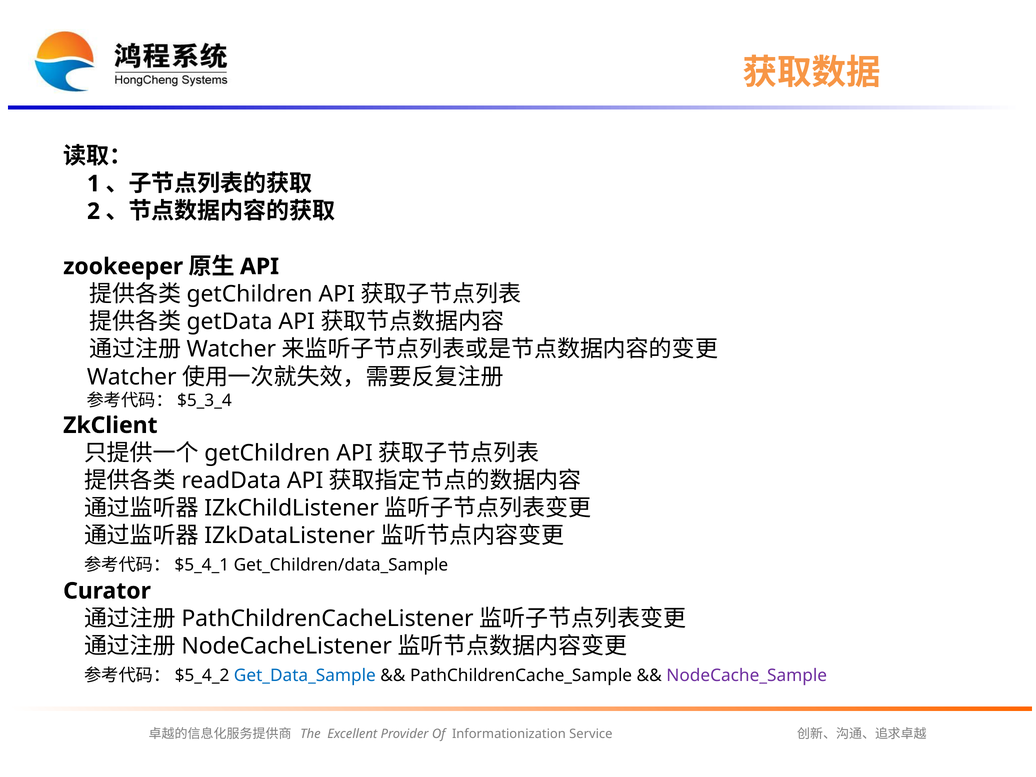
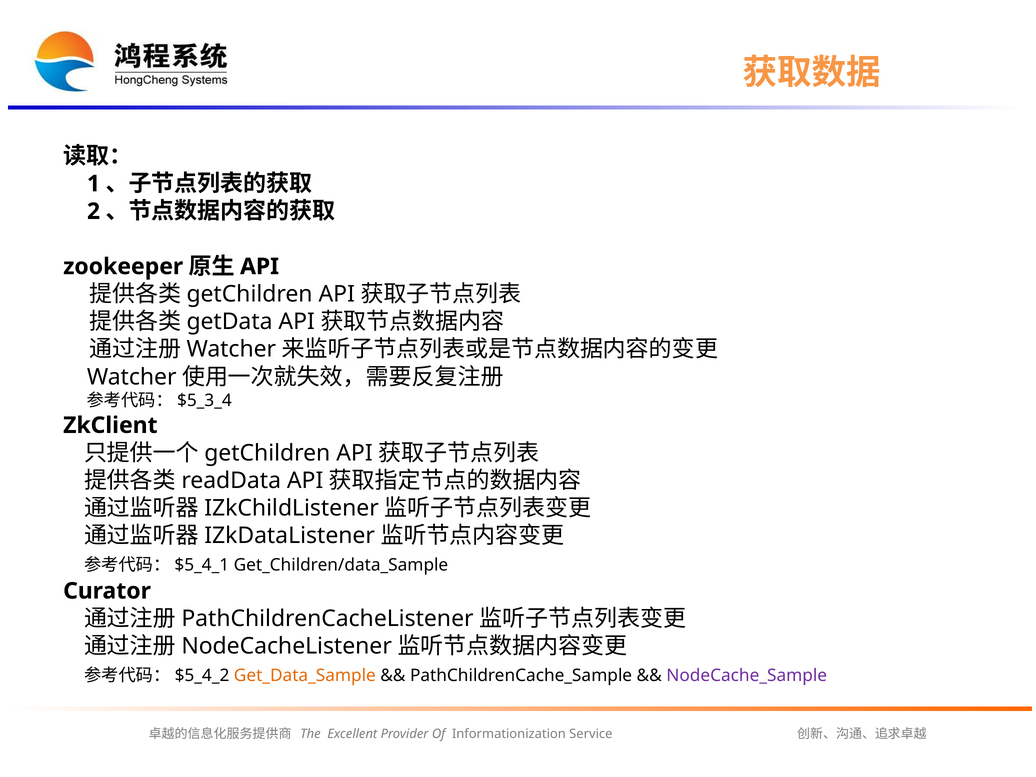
Get_Data_Sample colour: blue -> orange (305, 676)
